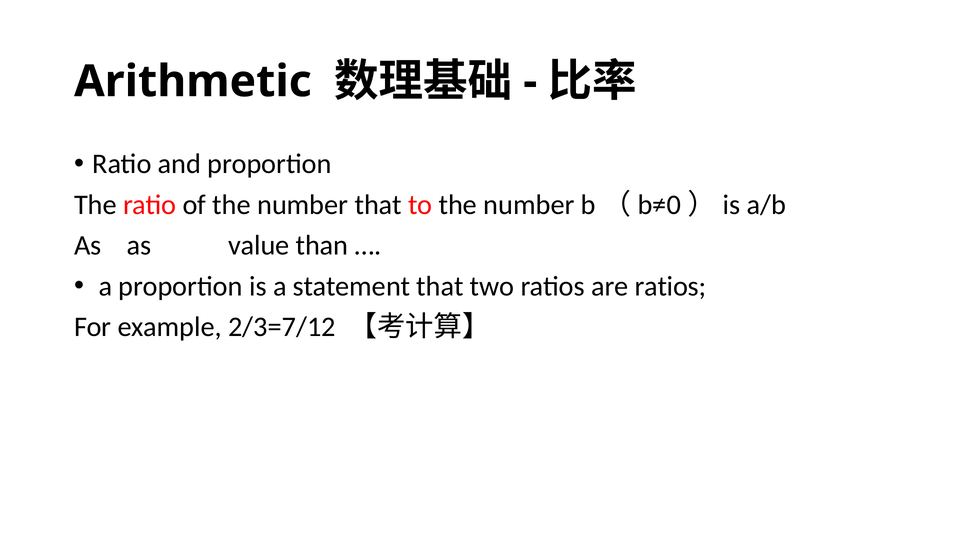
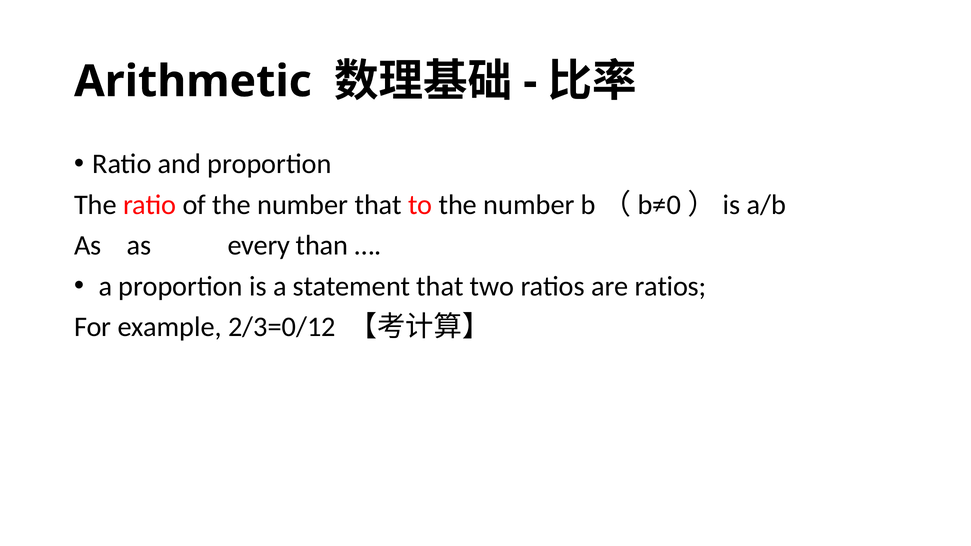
value: value -> every (259, 246)
2/3=7/12: 2/3=7/12 -> 2/3=0/12 (282, 327)
